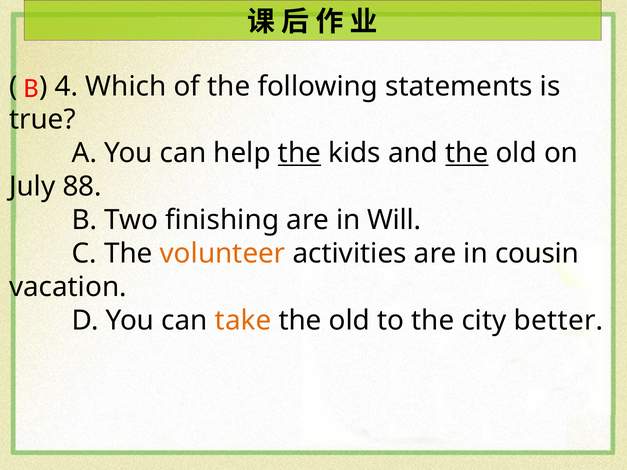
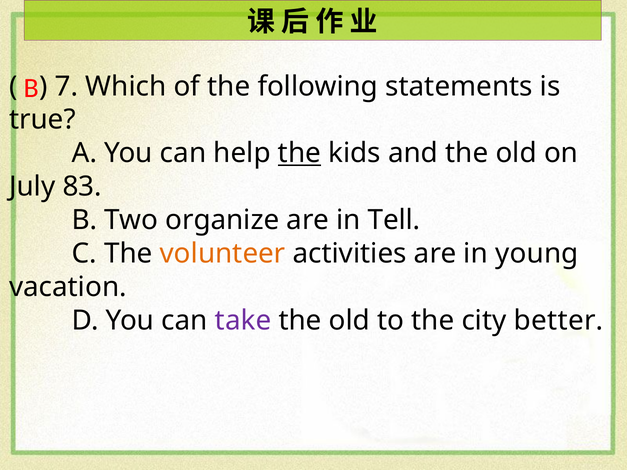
4: 4 -> 7 (66, 86)
the underline: present -> none (467, 153)
88: 88 -> 83 (82, 187)
finishing: finishing -> organize (222, 220)
Will: Will -> Tell (394, 220)
cousin: cousin -> young (537, 254)
take colour: orange -> purple (243, 321)
